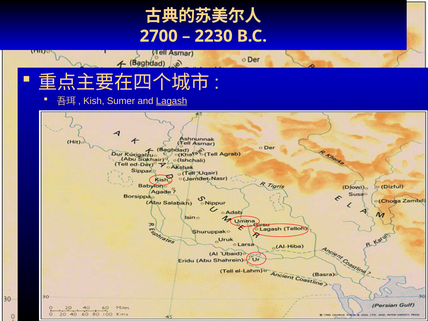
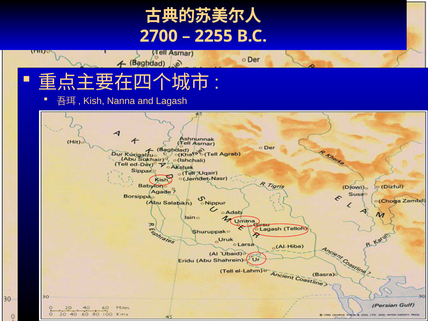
2230: 2230 -> 2255 (214, 36)
Sumer: Sumer -> Nanna (121, 101)
Lagash underline: present -> none (172, 101)
